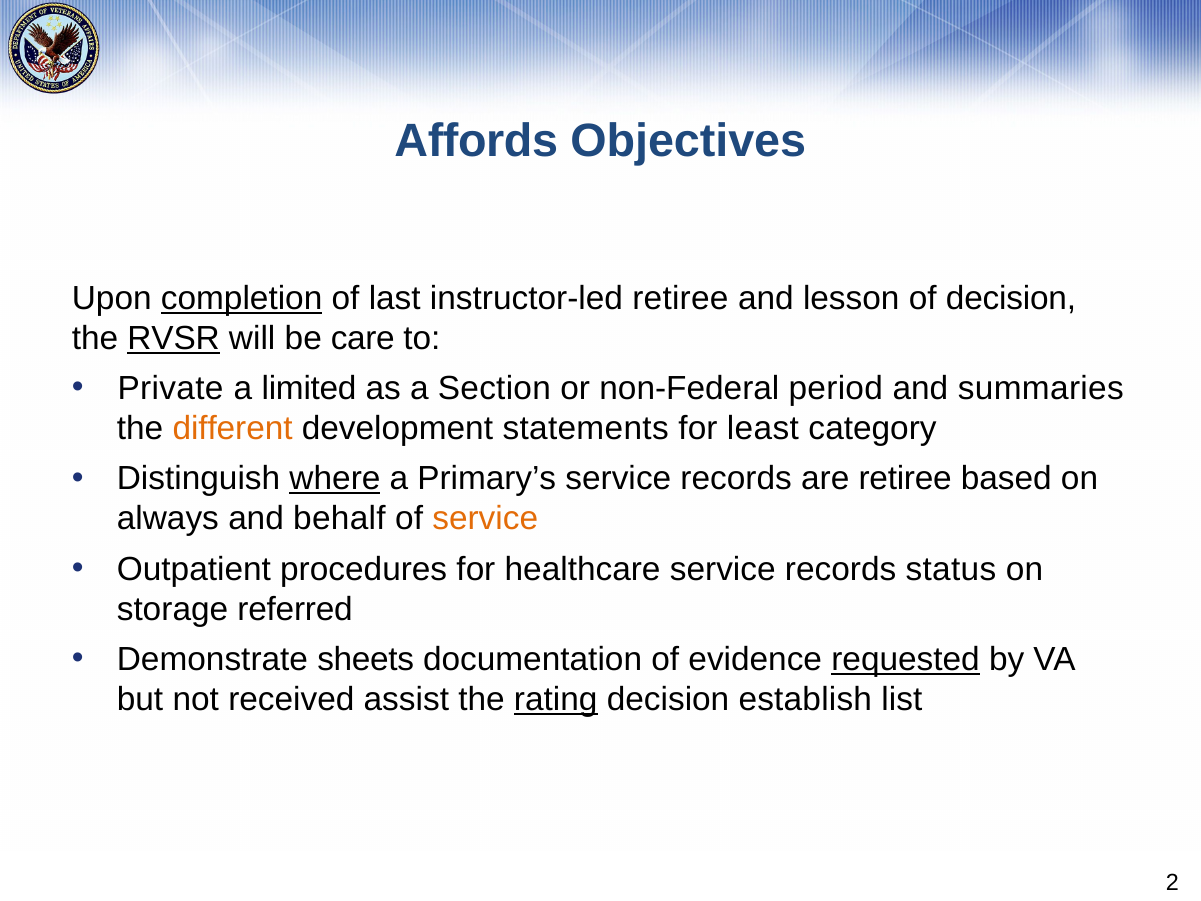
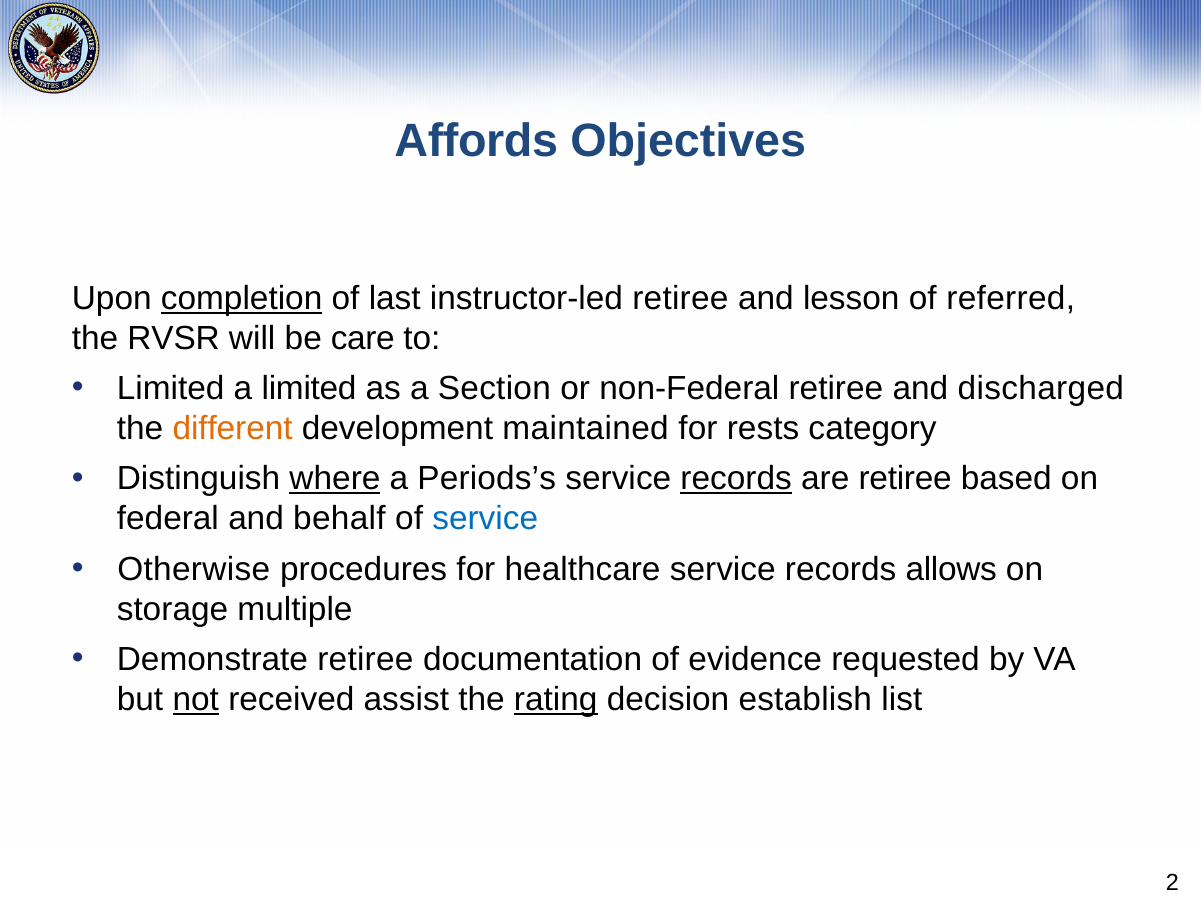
of decision: decision -> referred (1011, 299)
RVSR underline: present -> none (174, 339)
Private: Private -> Limited (171, 389)
non-Federal period: period -> retiree (836, 389)
summaries: summaries -> discharged (1041, 389)
statements: statements -> maintained (586, 429)
least: least -> rests (763, 429)
Primary’s: Primary’s -> Periods’s (487, 479)
records underline: none -> present (736, 479)
always: always -> federal (168, 519)
service colour: orange -> blue (485, 519)
Outpatient: Outpatient -> Otherwise (194, 569)
status: status -> allows (951, 569)
referred: referred -> multiple (295, 609)
Demonstrate sheets: sheets -> retiree (365, 659)
requested underline: present -> none (906, 659)
not underline: none -> present (196, 699)
